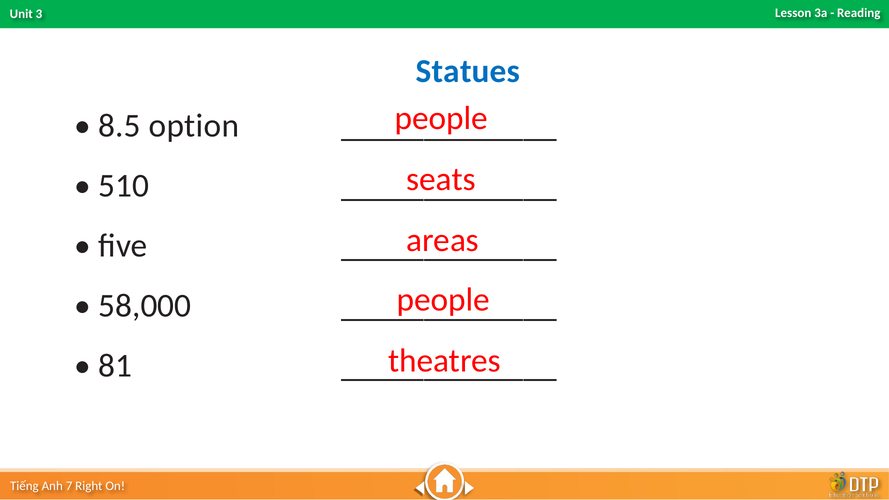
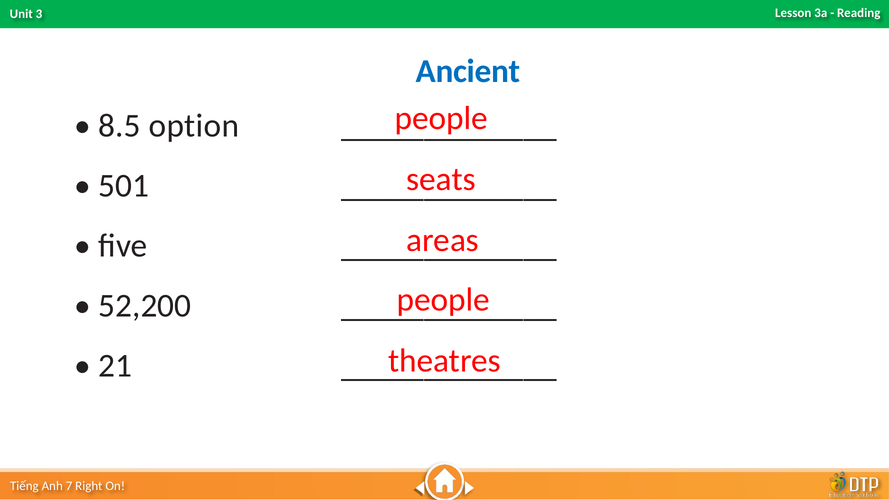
Statues: Statues -> Ancient (468, 71)
510: 510 -> 501 (124, 186)
58,000: 58,000 -> 52,200 (145, 306)
81: 81 -> 21 (115, 366)
